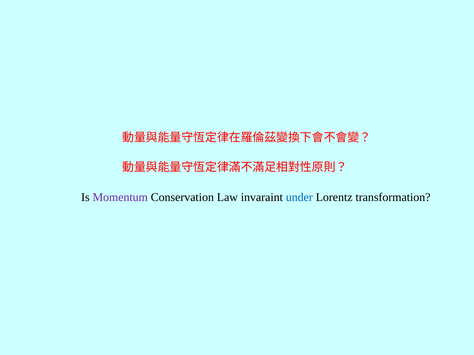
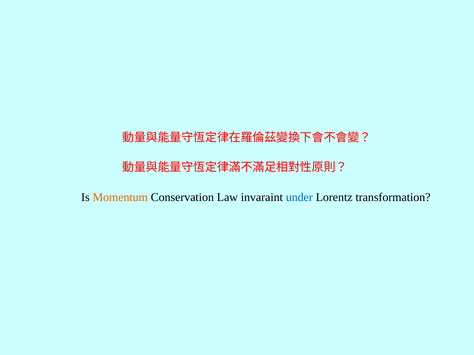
Momentum colour: purple -> orange (120, 197)
